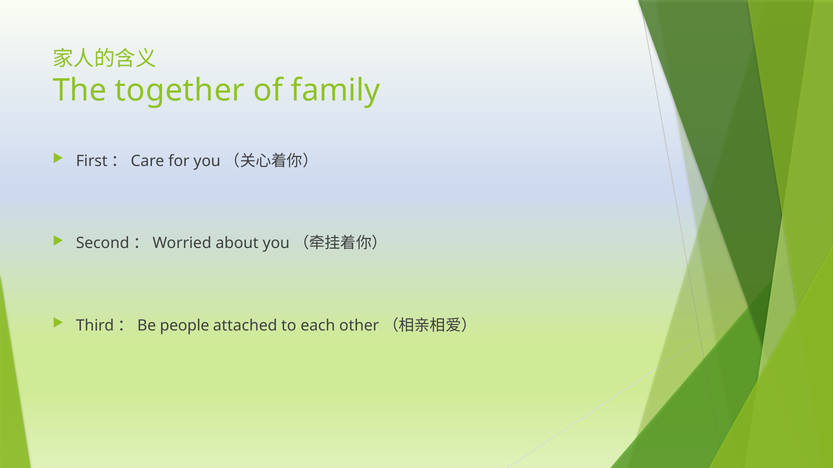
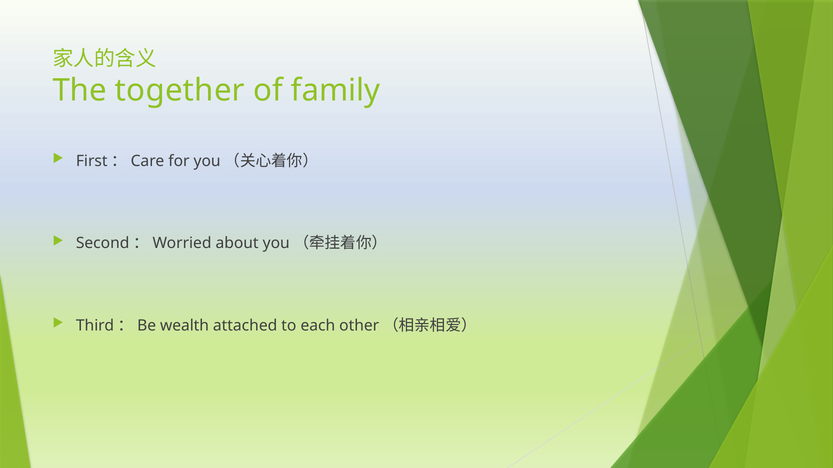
people: people -> wealth (185, 326)
